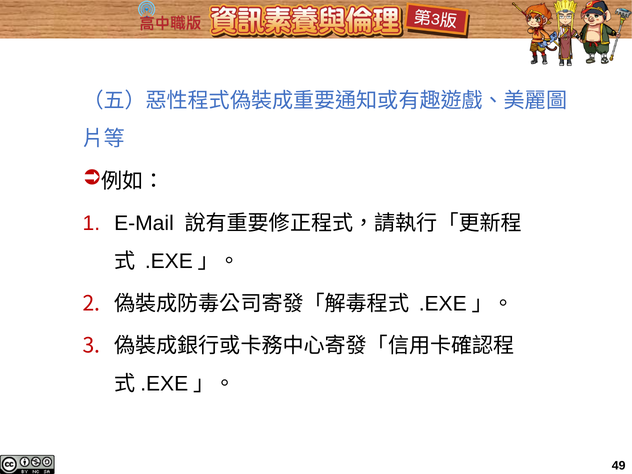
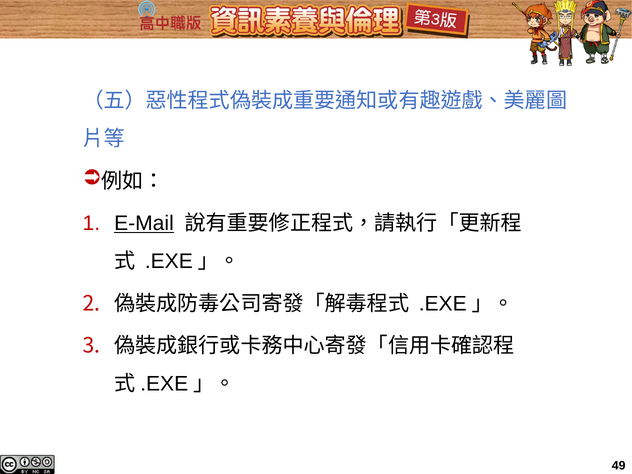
E-Mail underline: none -> present (144, 224)
